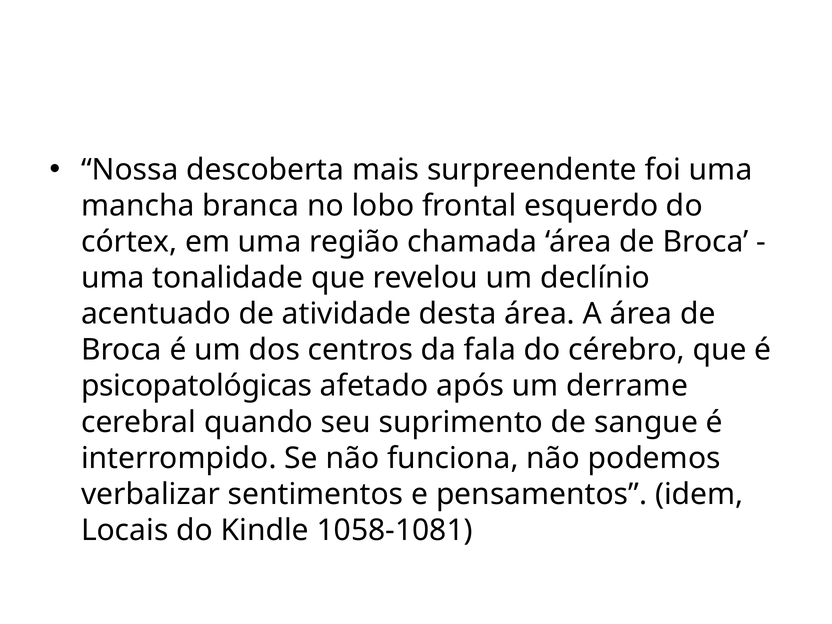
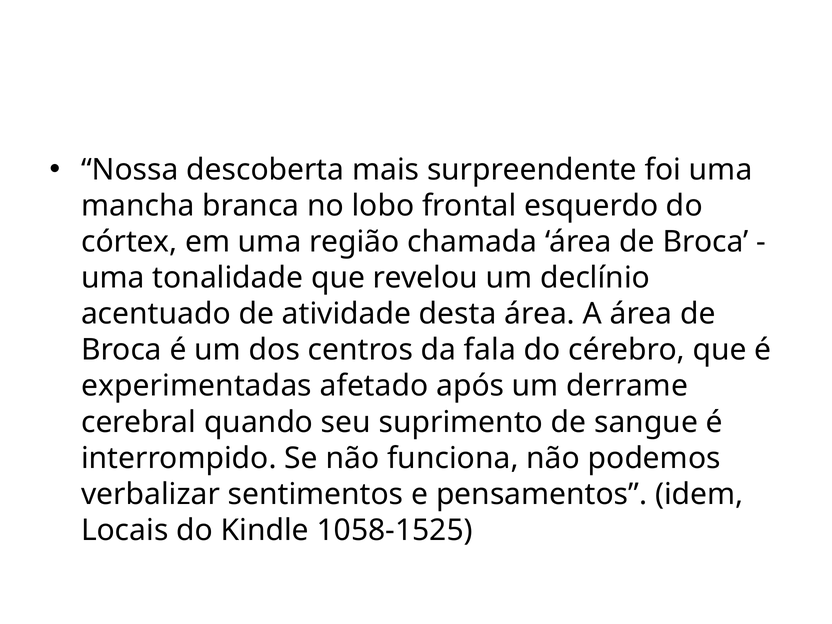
psicopatológicas: psicopatológicas -> experimentadas (197, 386)
1058-1081: 1058-1081 -> 1058-1525 (395, 530)
